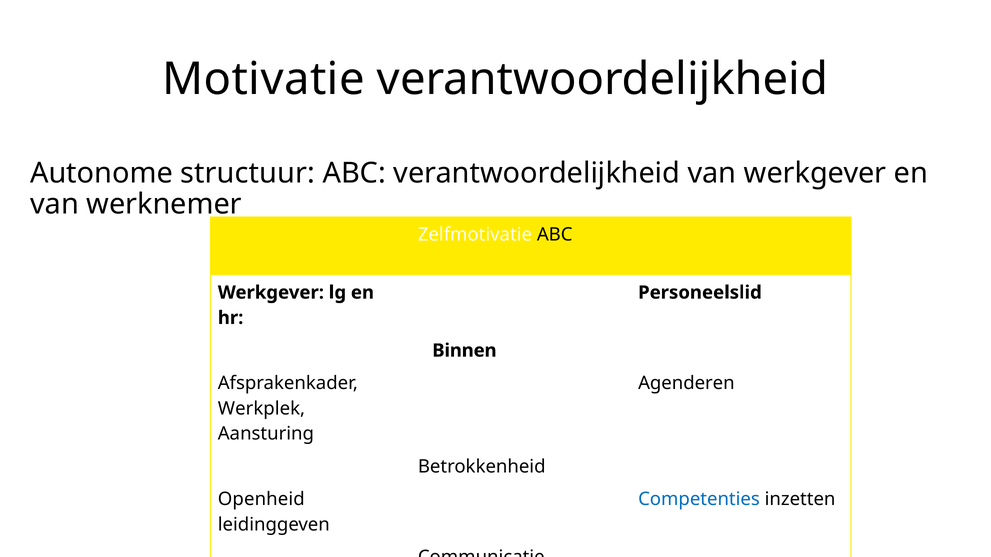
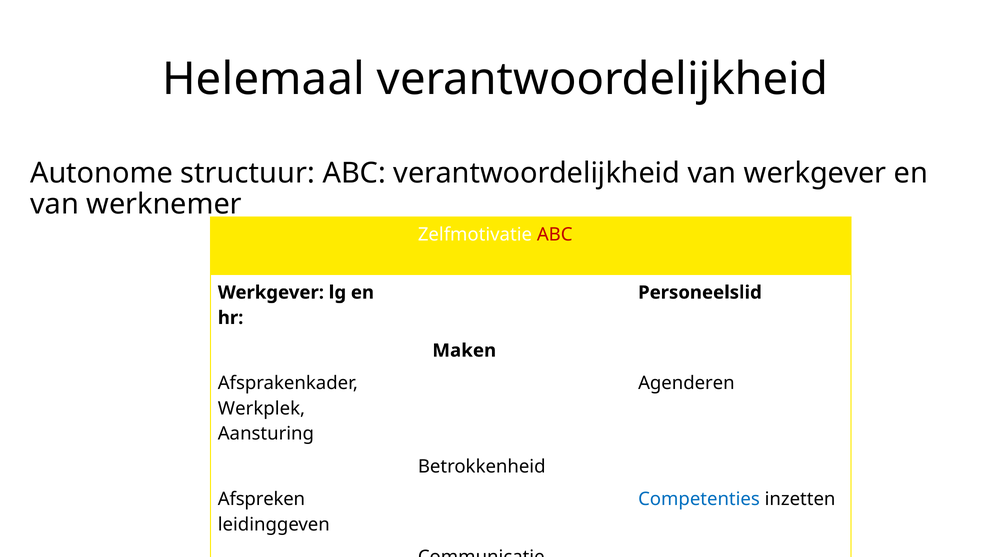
Motivatie: Motivatie -> Helemaal (264, 80)
ABC colour: black -> red (555, 235)
Binnen: Binnen -> Maken (464, 351)
Openheid: Openheid -> Afspreken (261, 500)
